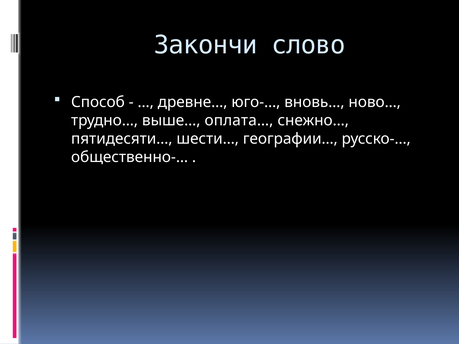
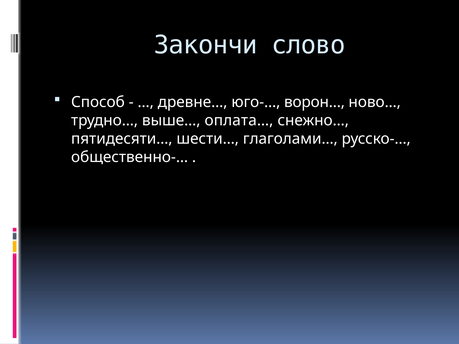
вновь…: вновь… -> ворон… (314, 102)
географии…: географии… -> глаголами… (290, 139)
